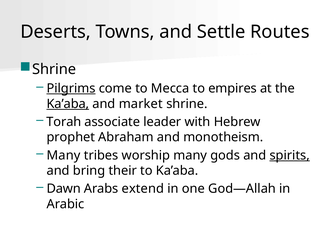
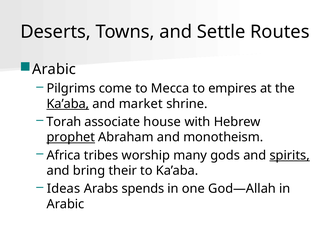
Shrine: Shrine -> Arabic (54, 69)
Pilgrims underline: present -> none (71, 88)
leader: leader -> house (162, 122)
prophet underline: none -> present (71, 137)
Many: Many -> Africa (64, 155)
Dawn: Dawn -> Ideas (64, 188)
extend: extend -> spends (143, 188)
